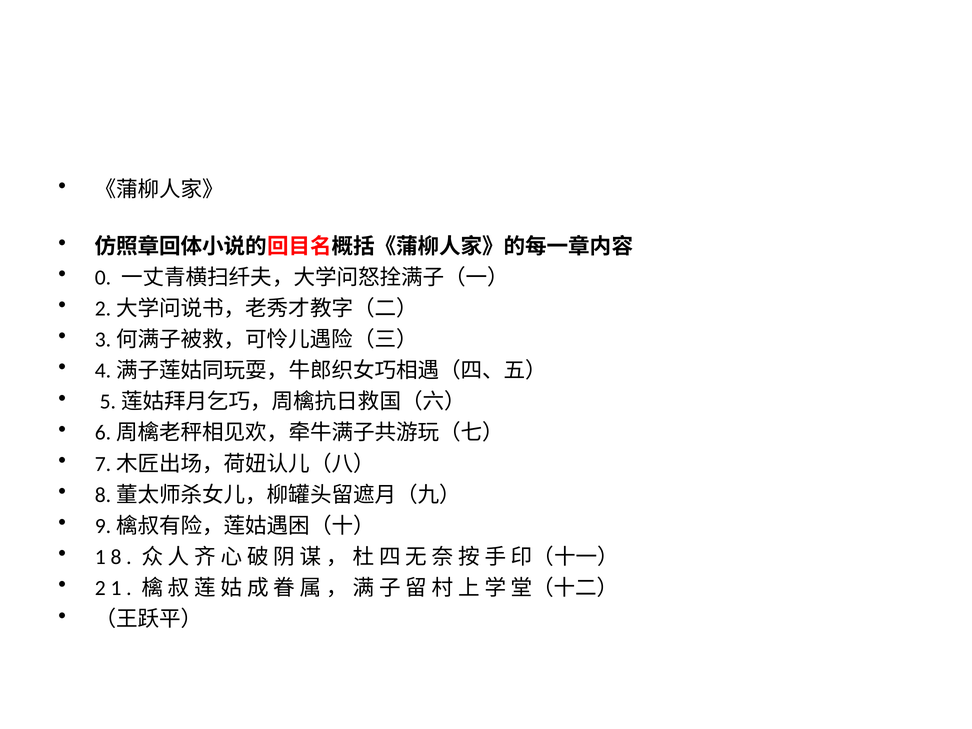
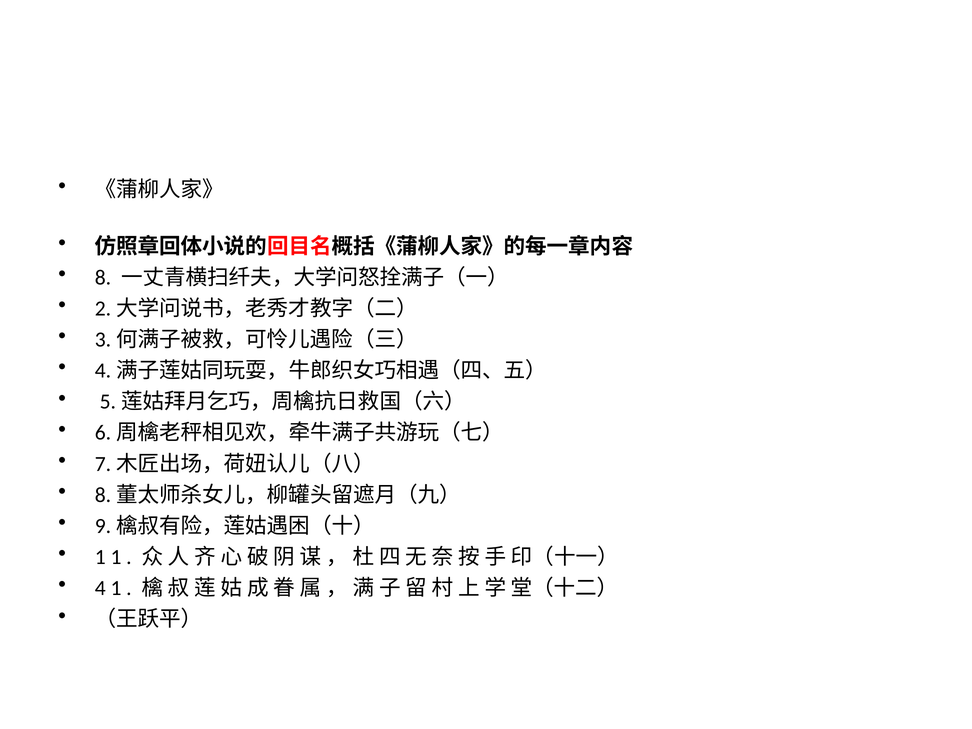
0: 0 -> 8 (103, 277)
1 8: 8 -> 1 (116, 557)
2: 2 -> 4 (100, 588)
